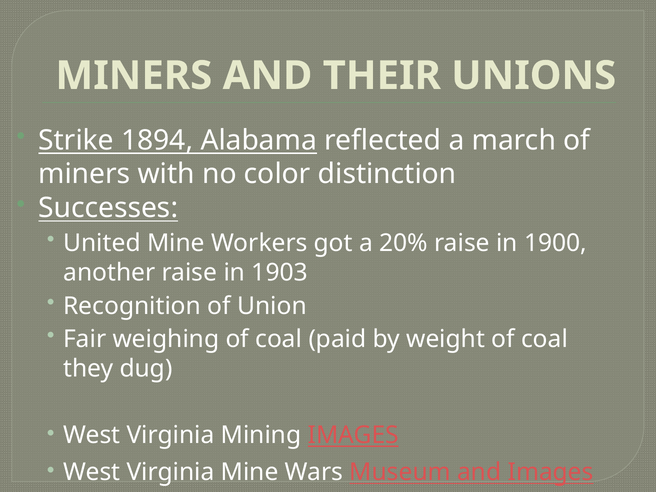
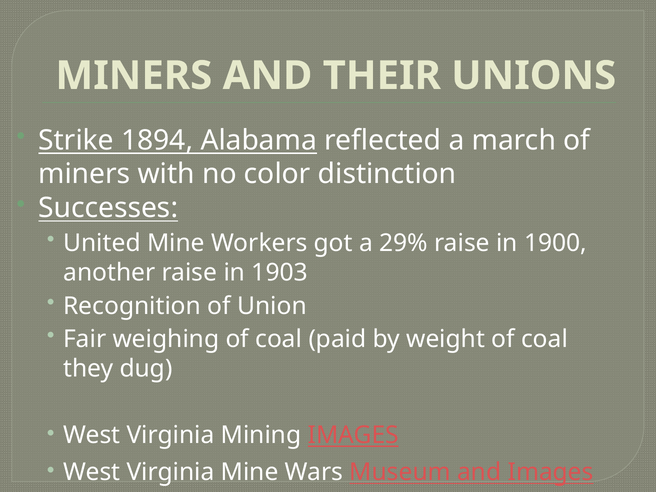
20%: 20% -> 29% (404, 243)
